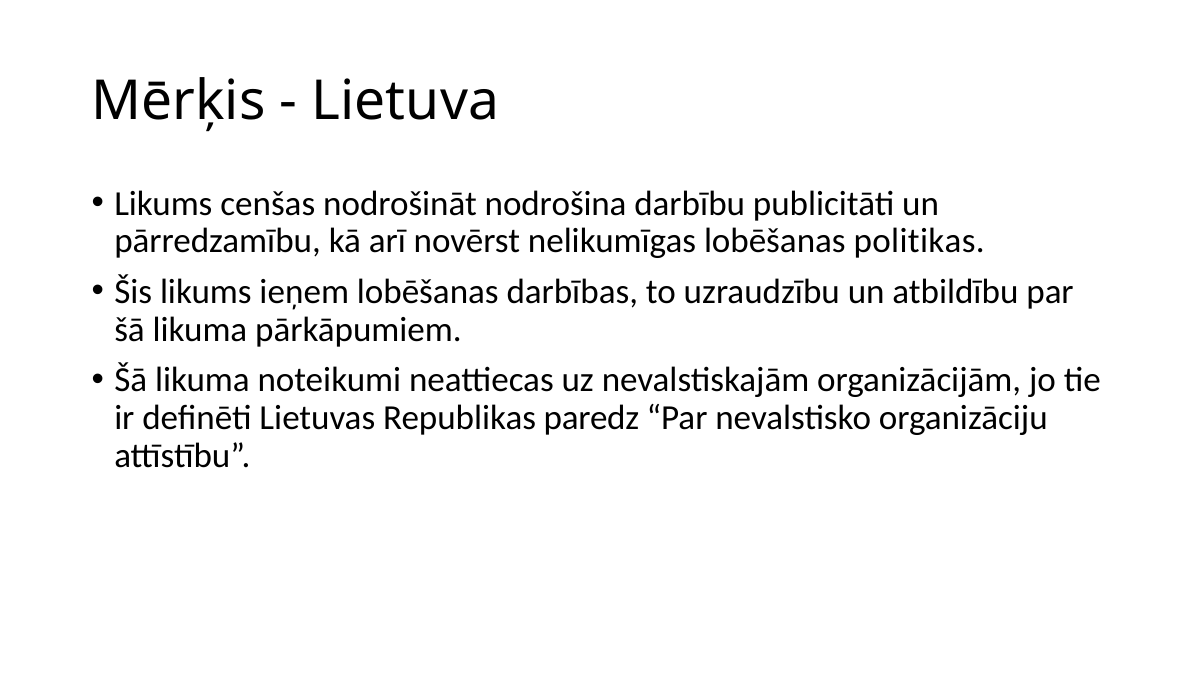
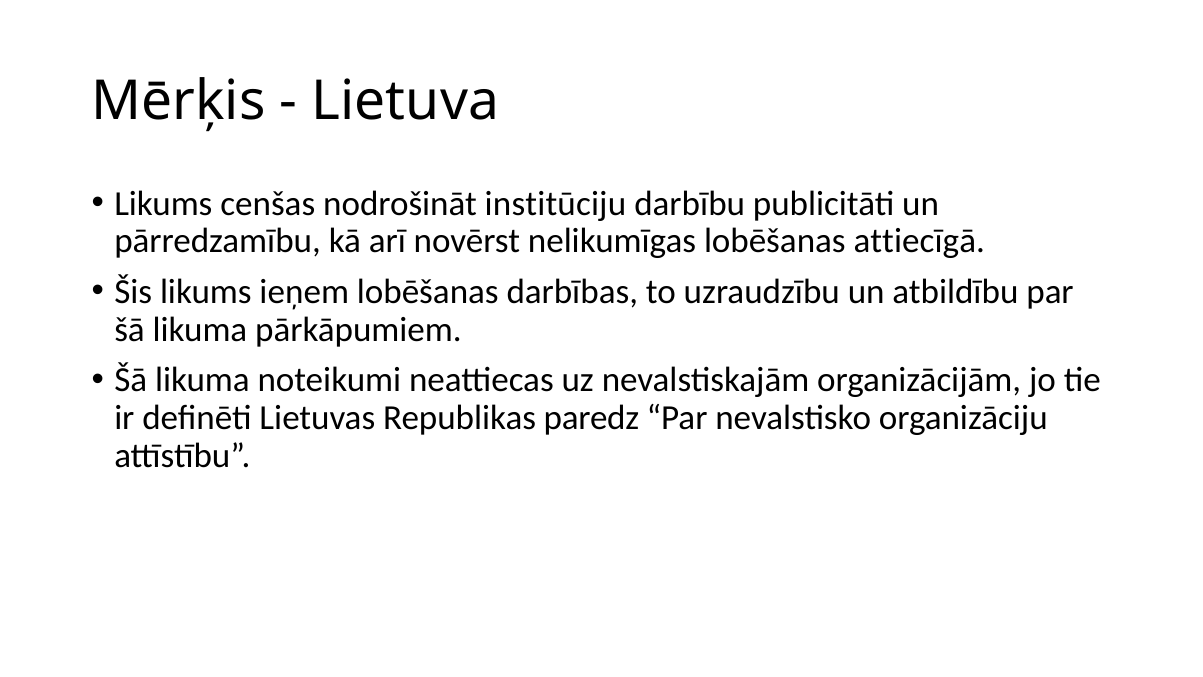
nodrošina: nodrošina -> institūciju (555, 203)
politikas: politikas -> attiecīgā (919, 241)
